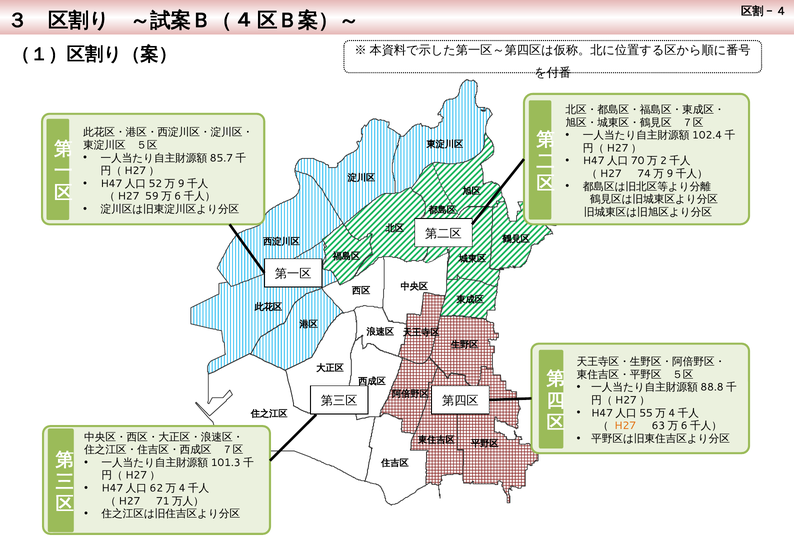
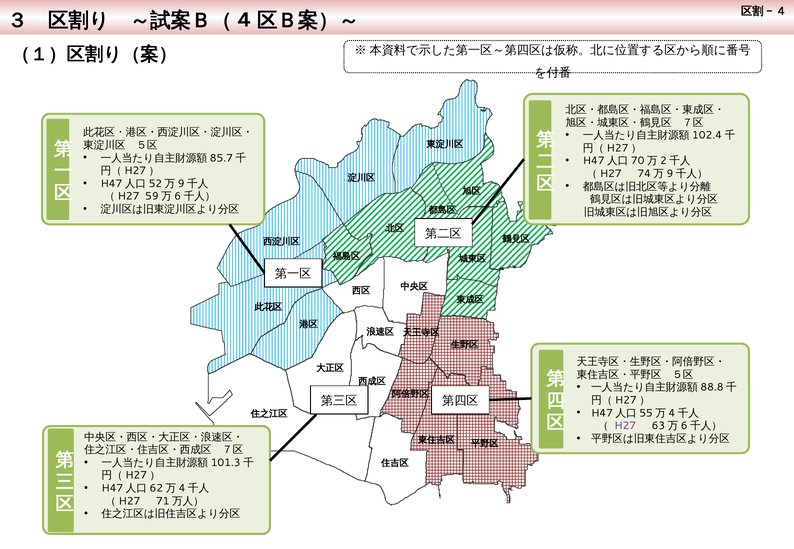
H27 colour: orange -> purple (625, 426)
